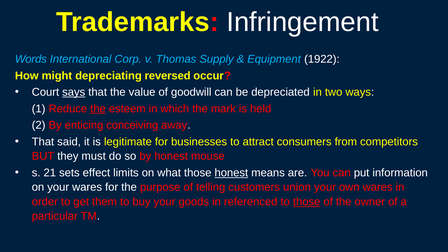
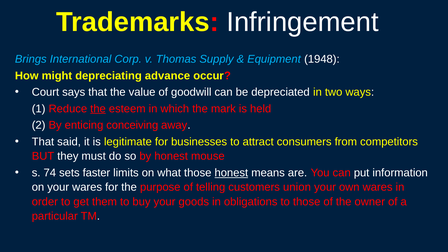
Words: Words -> Brings (31, 59)
1922: 1922 -> 1948 (322, 59)
reversed: reversed -> advance (167, 76)
says underline: present -> none (74, 92)
21: 21 -> 74 (50, 173)
effect: effect -> faster (96, 173)
referenced: referenced -> obligations (251, 202)
those underline: present -> none (307, 202)
